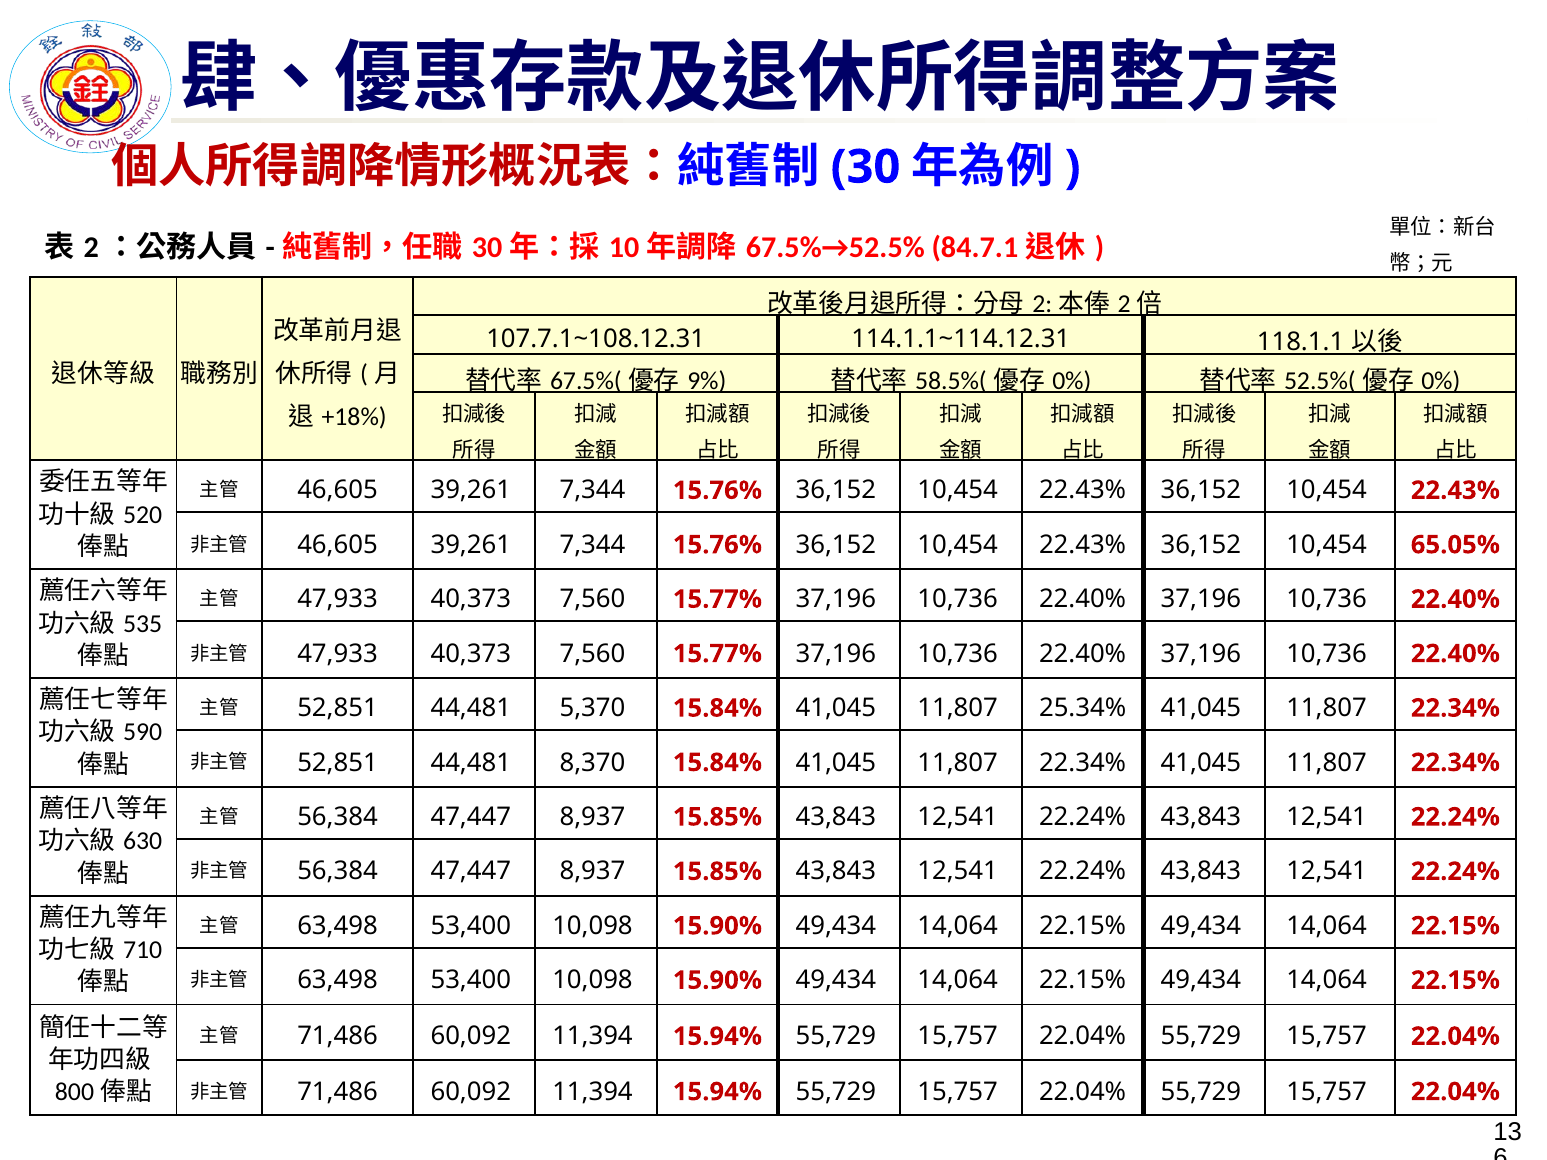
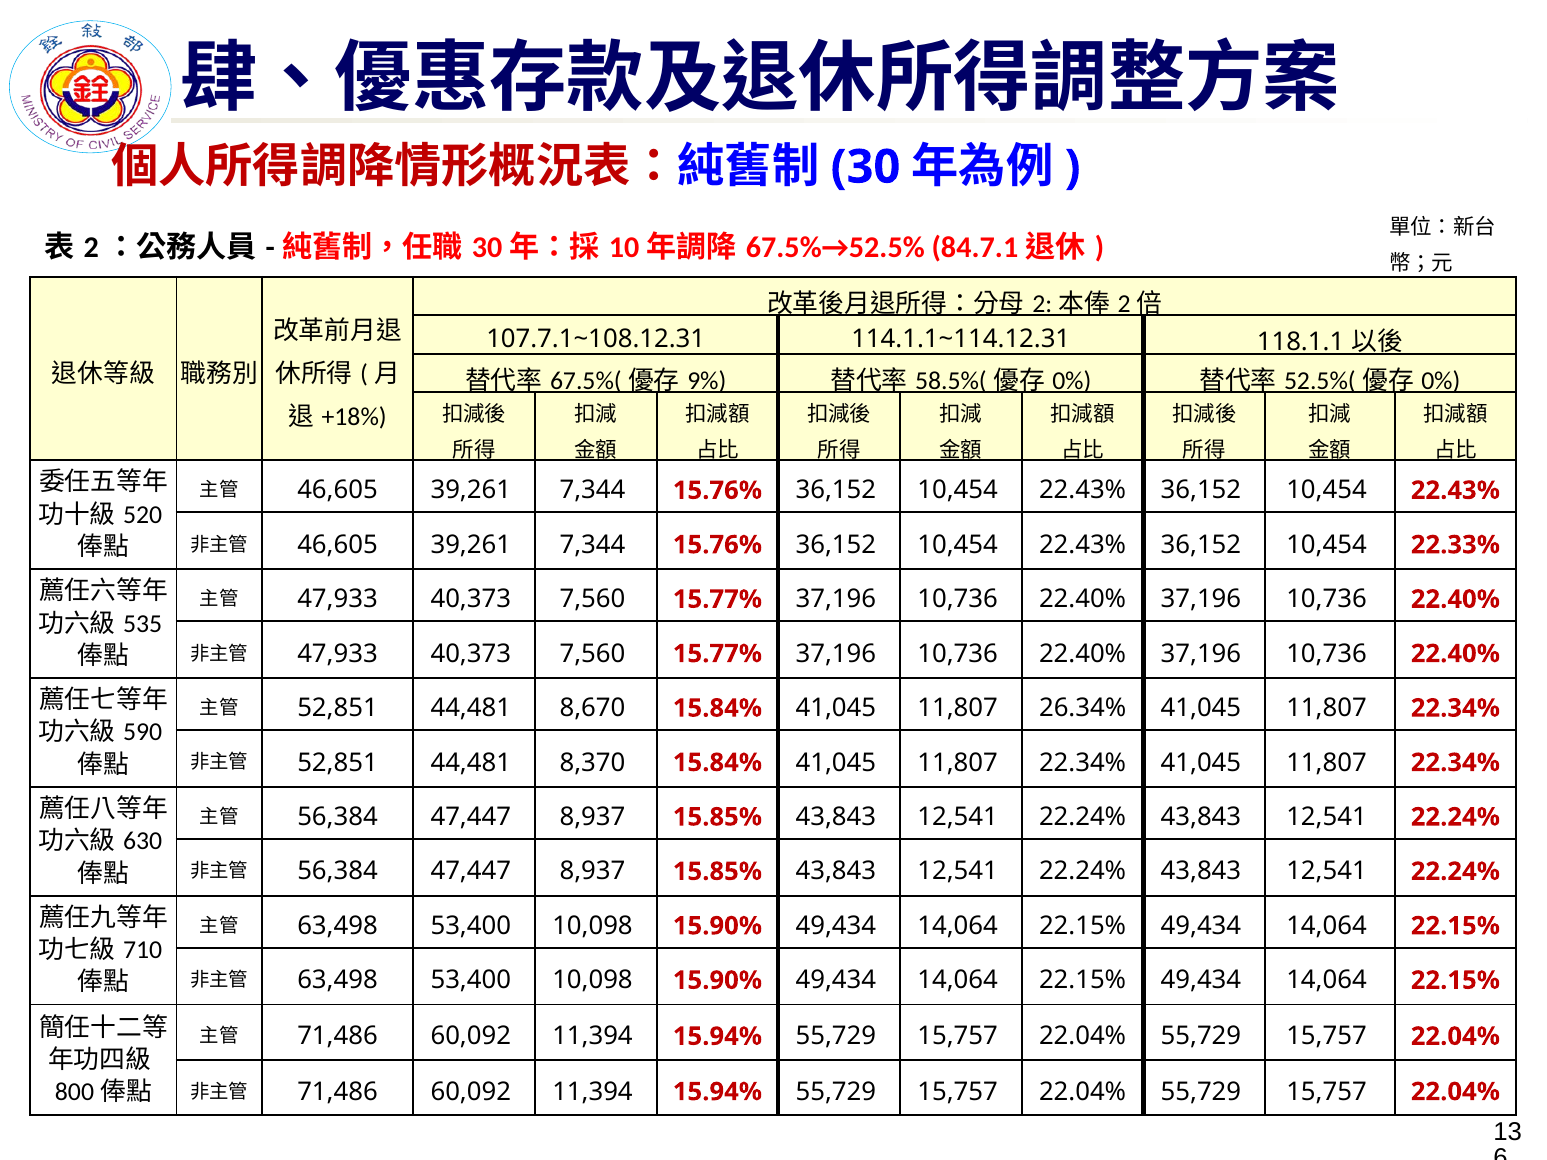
65.05%: 65.05% -> 22.33% (1455, 545)
5,370: 5,370 -> 8,670 (592, 708)
25.34%: 25.34% -> 26.34% (1083, 708)
